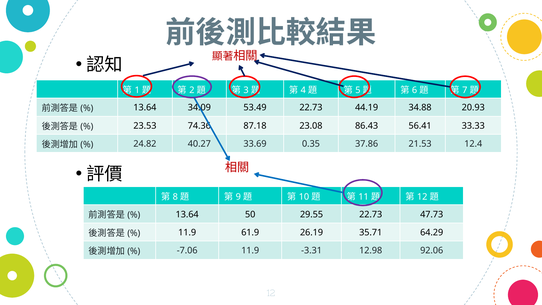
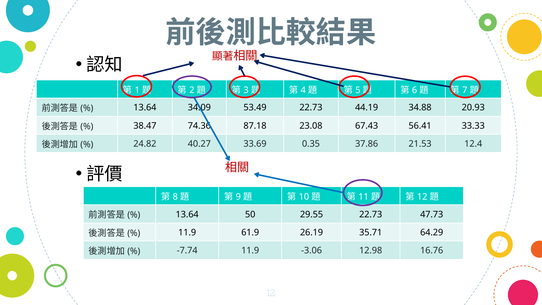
23.53: 23.53 -> 38.47 (145, 126)
86.43: 86.43 -> 67.43 (367, 126)
-7.06: -7.06 -> -7.74 (187, 250)
-3.31: -3.31 -> -3.06 (312, 250)
92.06: 92.06 -> 16.76 (432, 250)
